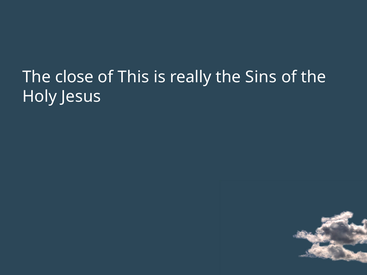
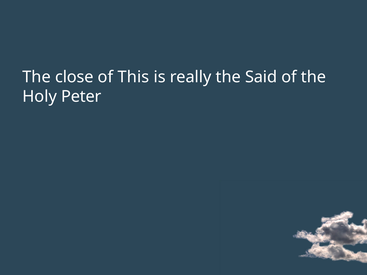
Sins: Sins -> Said (261, 77)
Jesus: Jesus -> Peter (81, 97)
